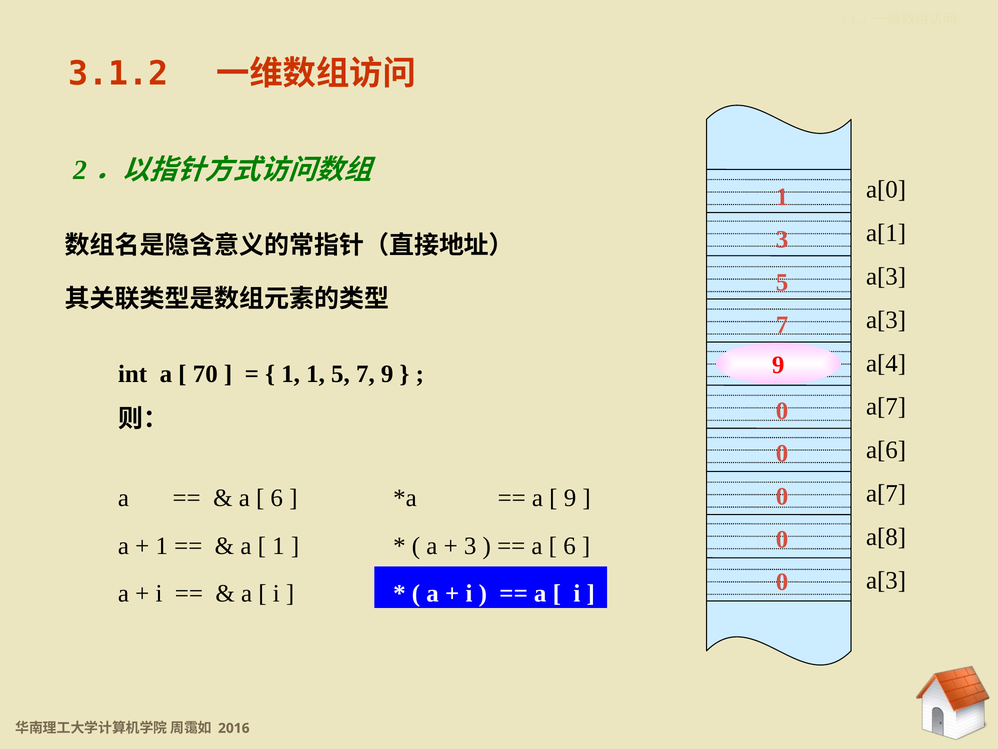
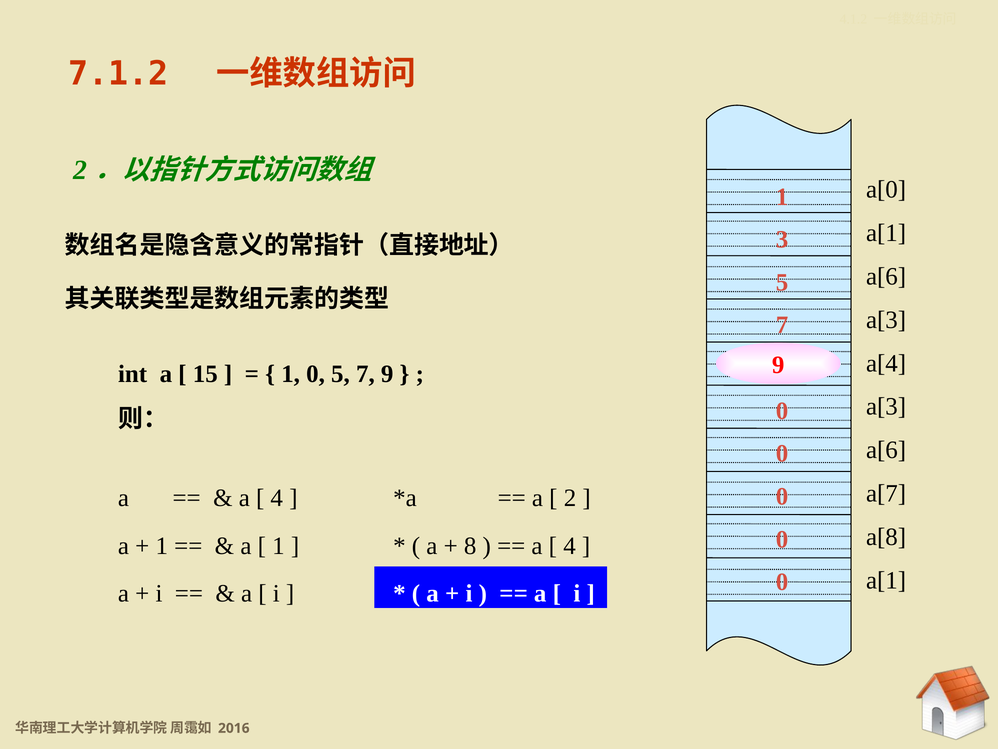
3.1.2: 3.1.2 -> 7.1.2 (118, 74)
a[3: a[3 -> a[6 (886, 276)
70: 70 -> 15 (205, 374)
1 1: 1 -> 0 (316, 374)
a[7: a[7 -> a[3 (886, 406)
6: 6 -> 4 (277, 498)
9: 9 -> 2 (570, 498)
3: 3 -> 8 (470, 545)
6: 6 -> 4 (570, 545)
a[3: a[3 -> a[1 (886, 580)
